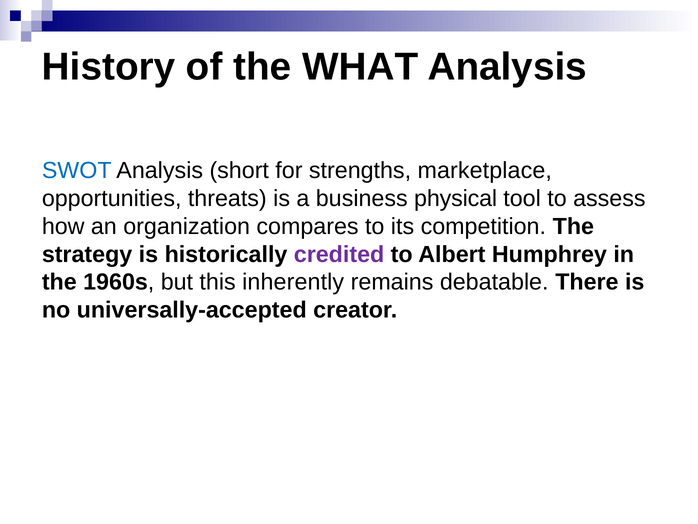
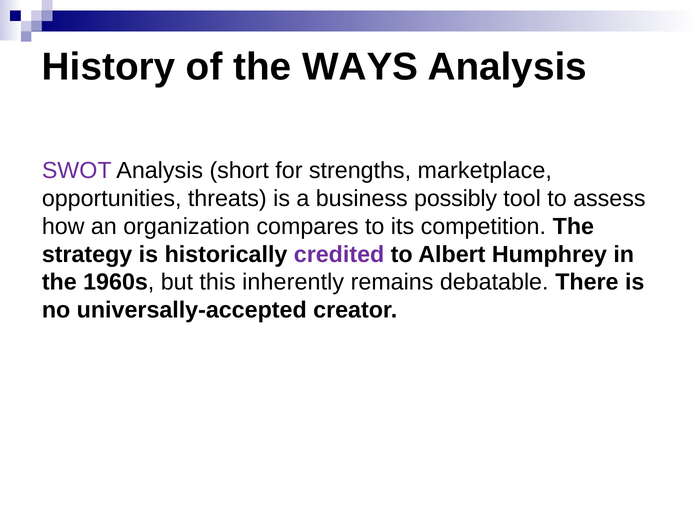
WHAT: WHAT -> WAYS (360, 67)
SWOT colour: blue -> purple (77, 170)
physical: physical -> possibly (456, 198)
